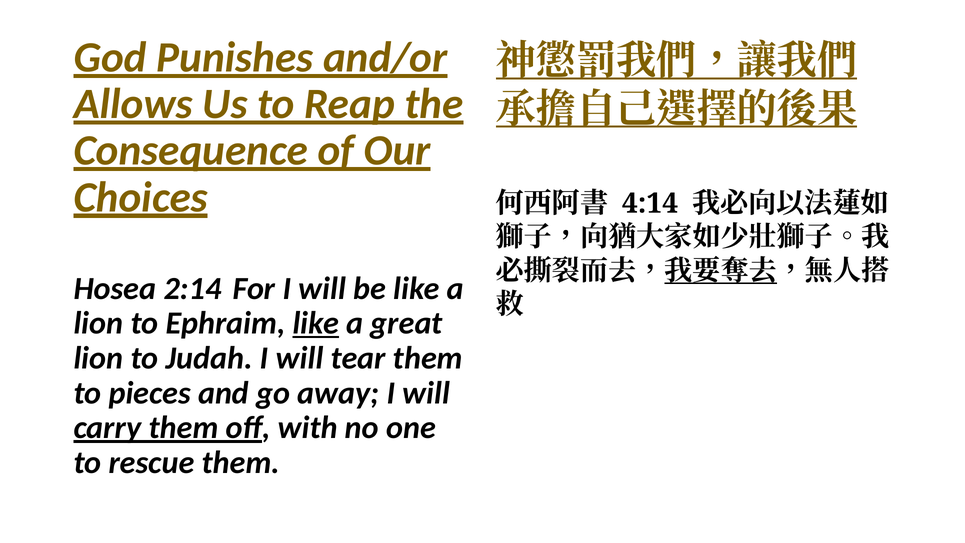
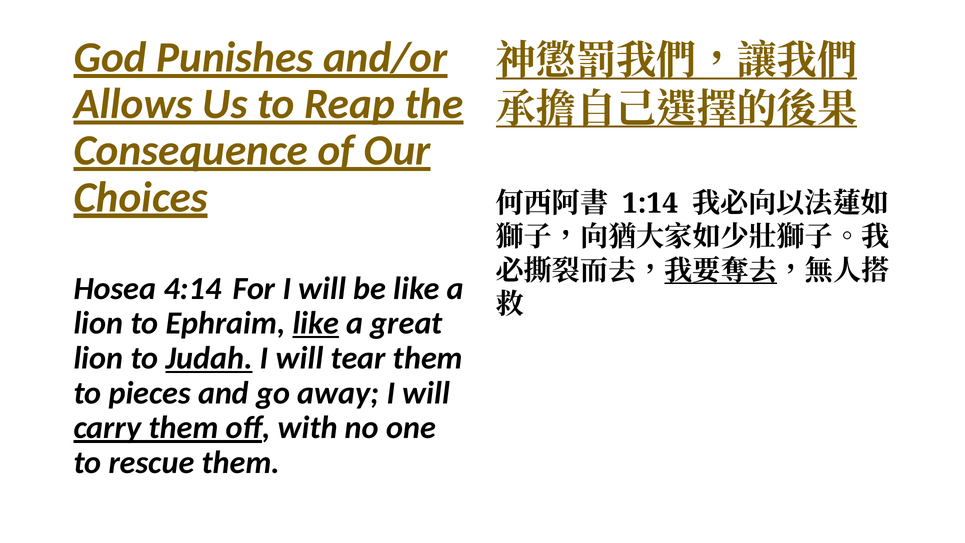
4:14: 4:14 -> 1:14 (650, 203)
2:14: 2:14 -> 4:14 (192, 288)
Judah underline: none -> present (209, 358)
